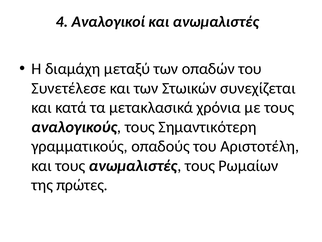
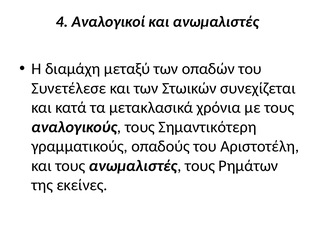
Ρωμαίων: Ρωμαίων -> Ρημάτων (248, 165)
πρώτες: πρώτες -> εκείνες (82, 185)
